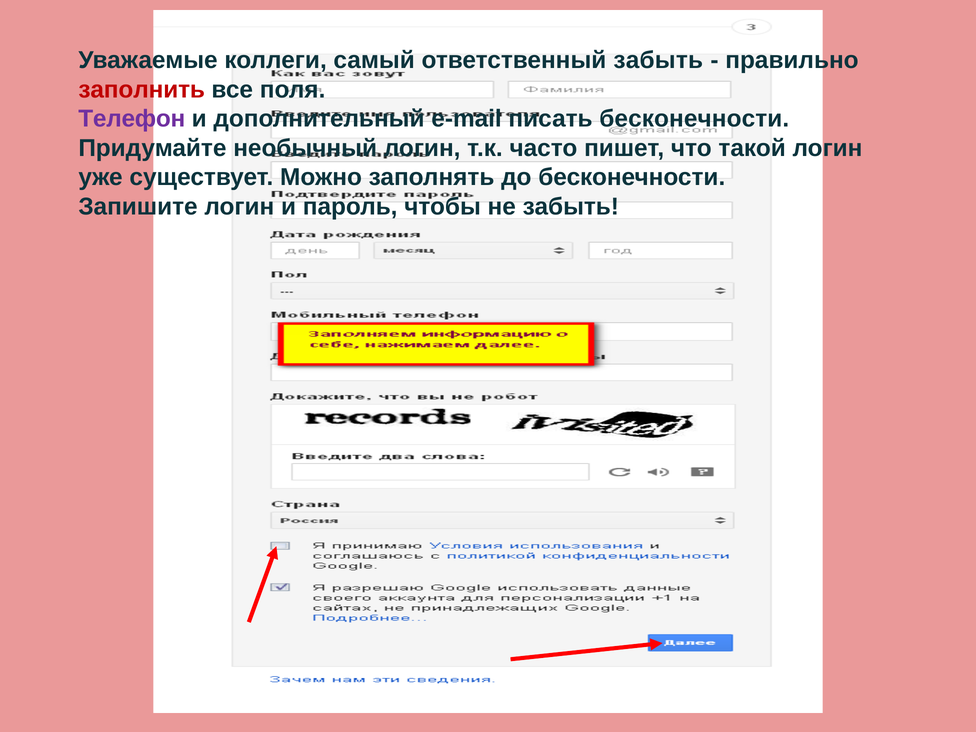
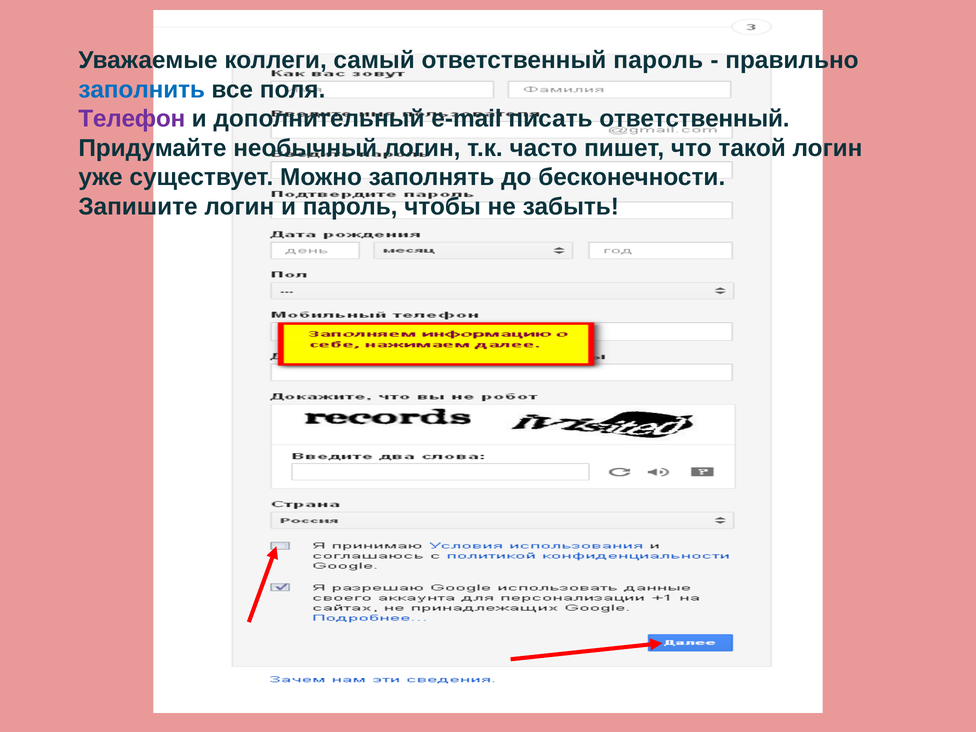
ответственный забыть: забыть -> пароль (658, 60)
заполнить colour: red -> blue (142, 90)
писать бесконечности: бесконечности -> ответственный (694, 119)
